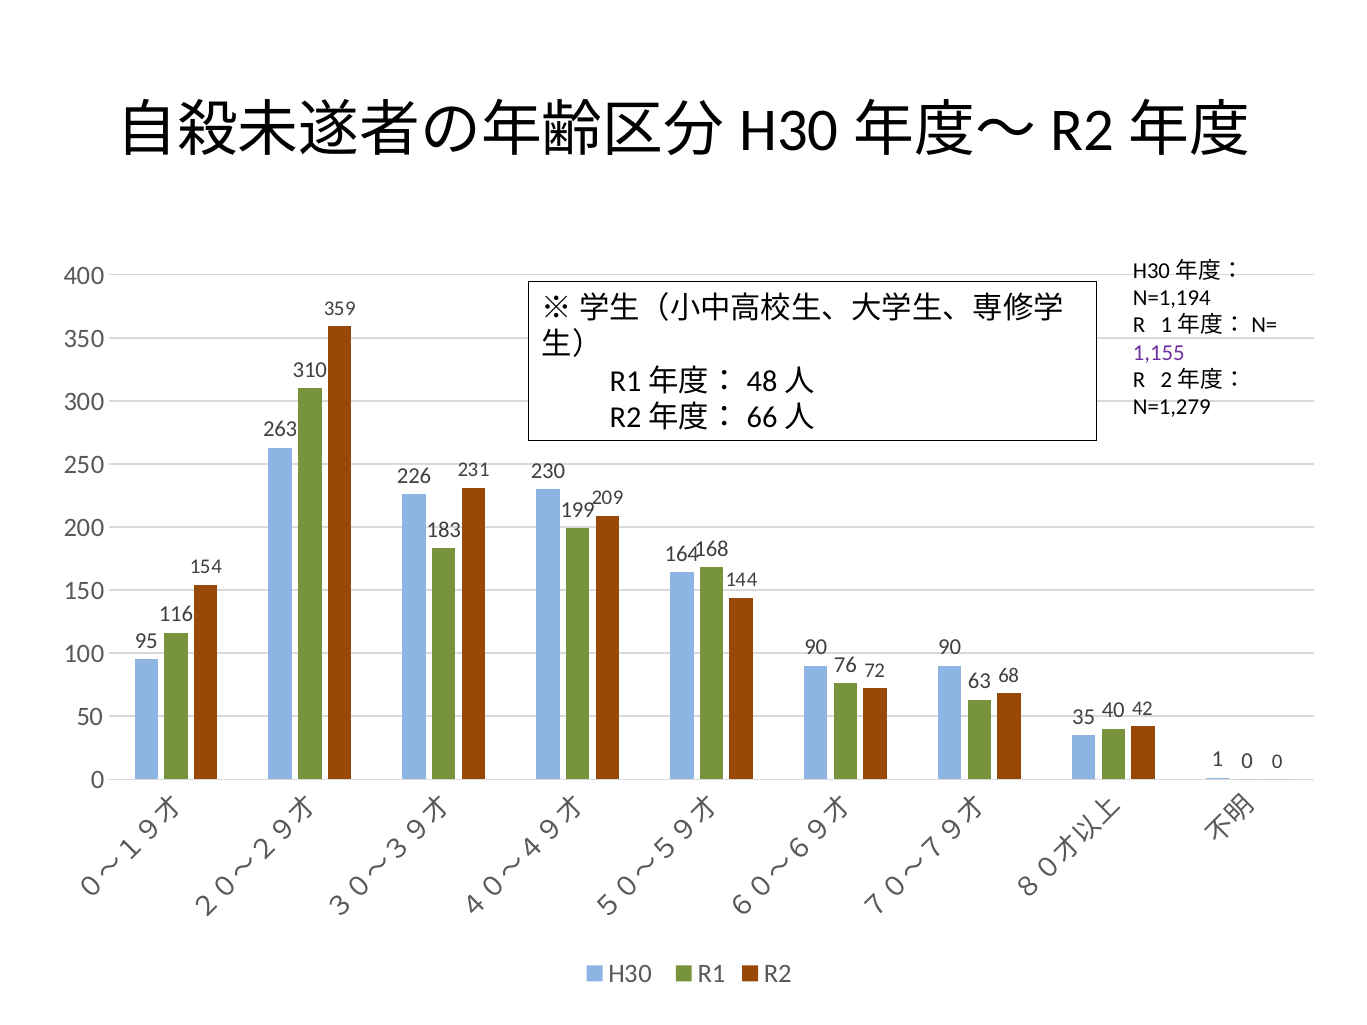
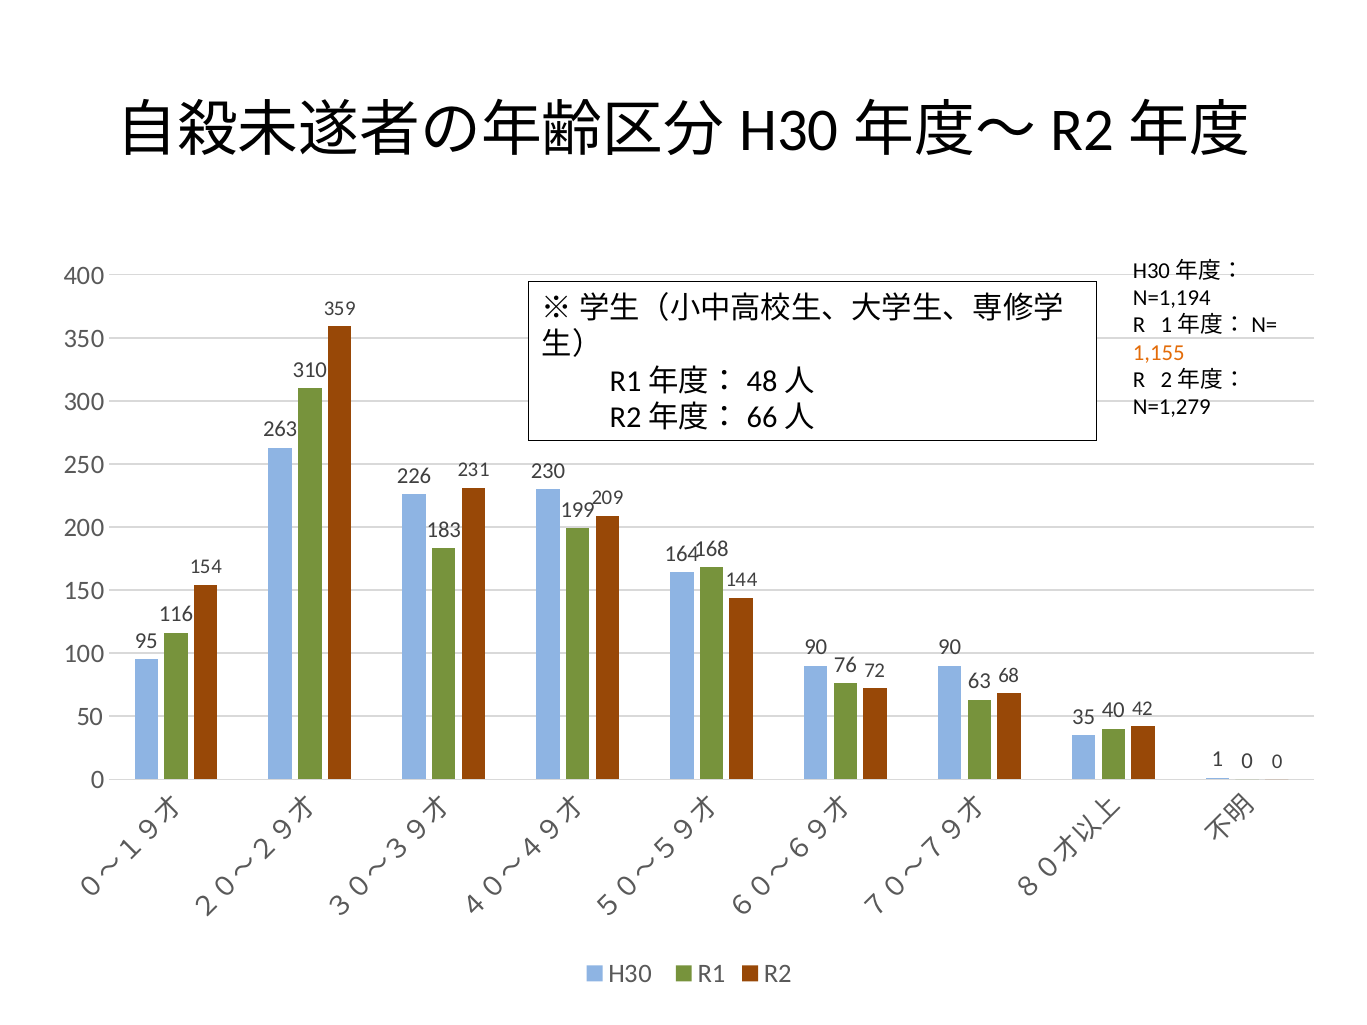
1,155 colour: purple -> orange (1159, 353)
